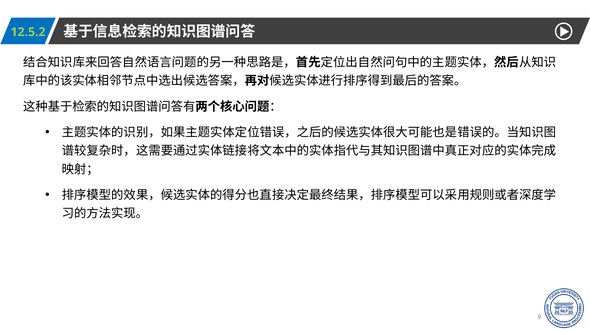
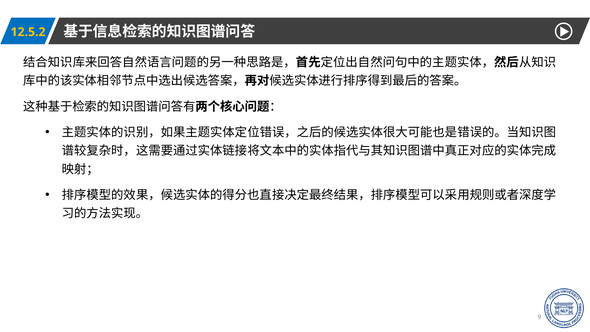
12.5.2 colour: light green -> yellow (28, 32)
